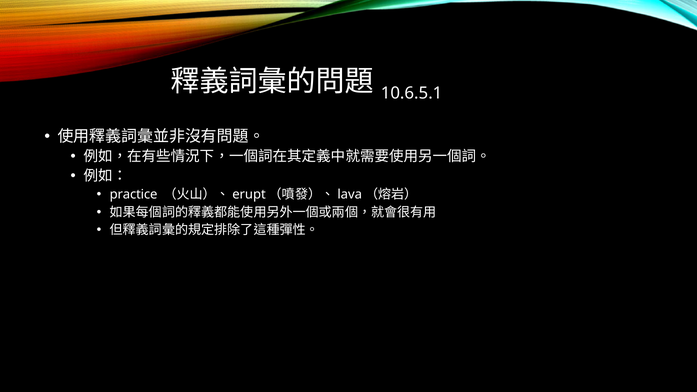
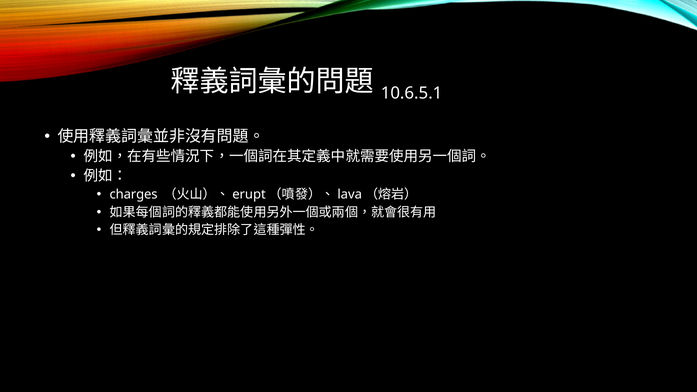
practice: practice -> charges (134, 195)
